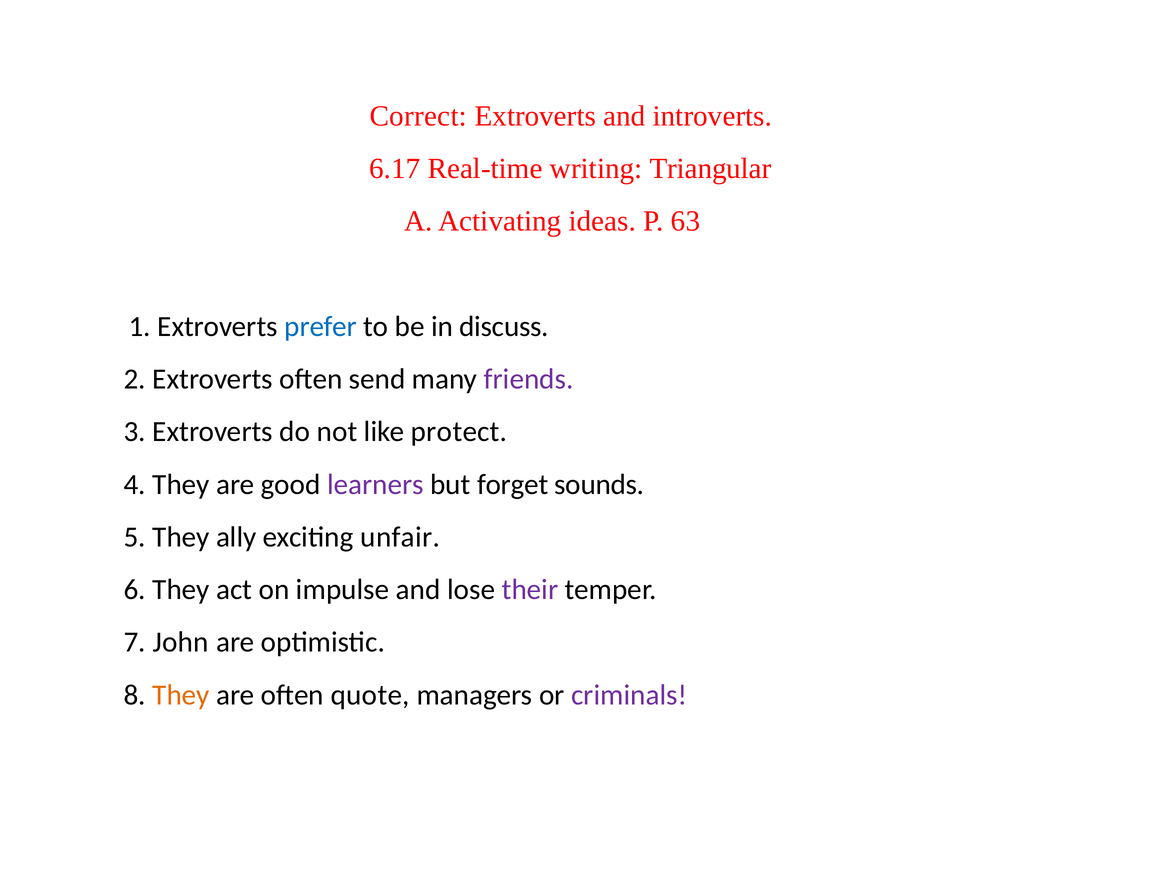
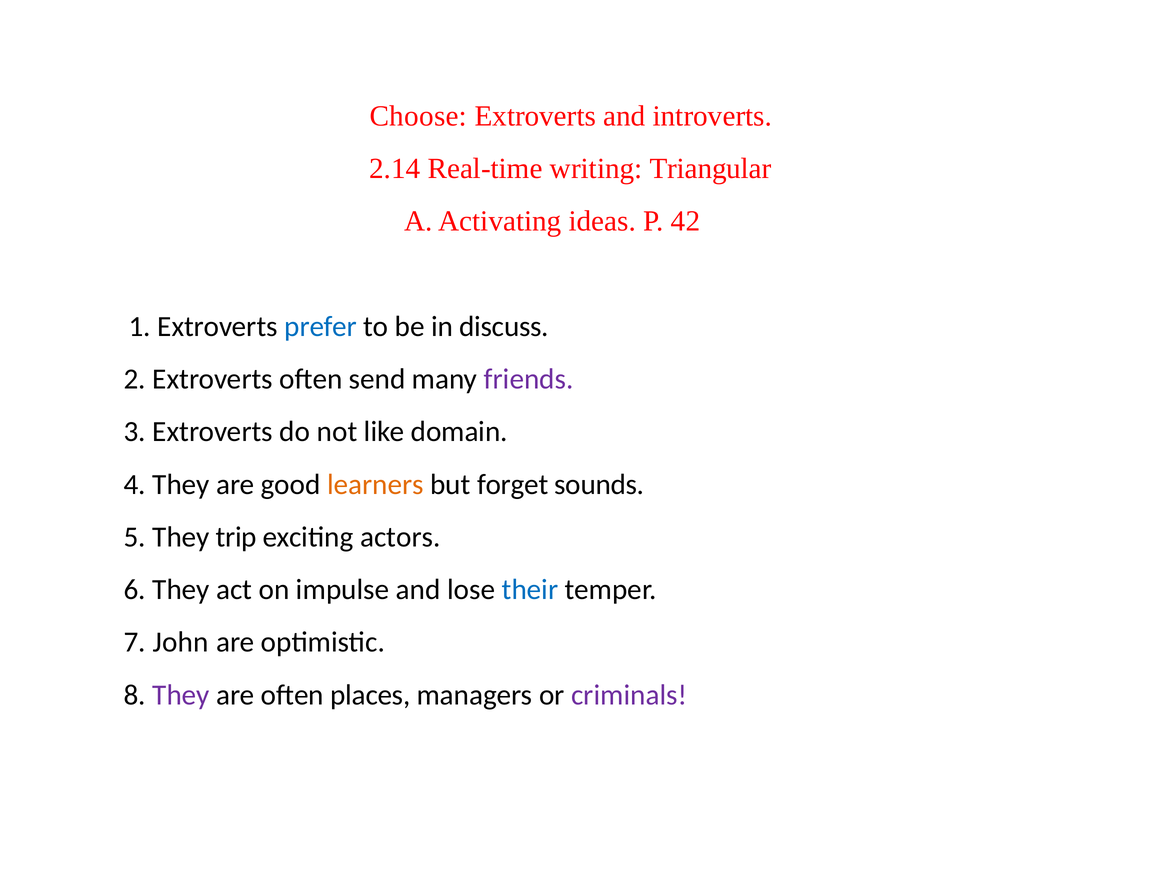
Correct: Correct -> Choose (418, 116)
6.17: 6.17 -> 2.14 (395, 169)
63: 63 -> 42 (686, 221)
protect: protect -> domain (459, 432)
learners colour: purple -> orange (375, 484)
ally: ally -> trip (236, 537)
unfair: unfair -> actors (400, 537)
their colour: purple -> blue (530, 589)
They colour: orange -> purple (181, 695)
quote: quote -> places (370, 695)
